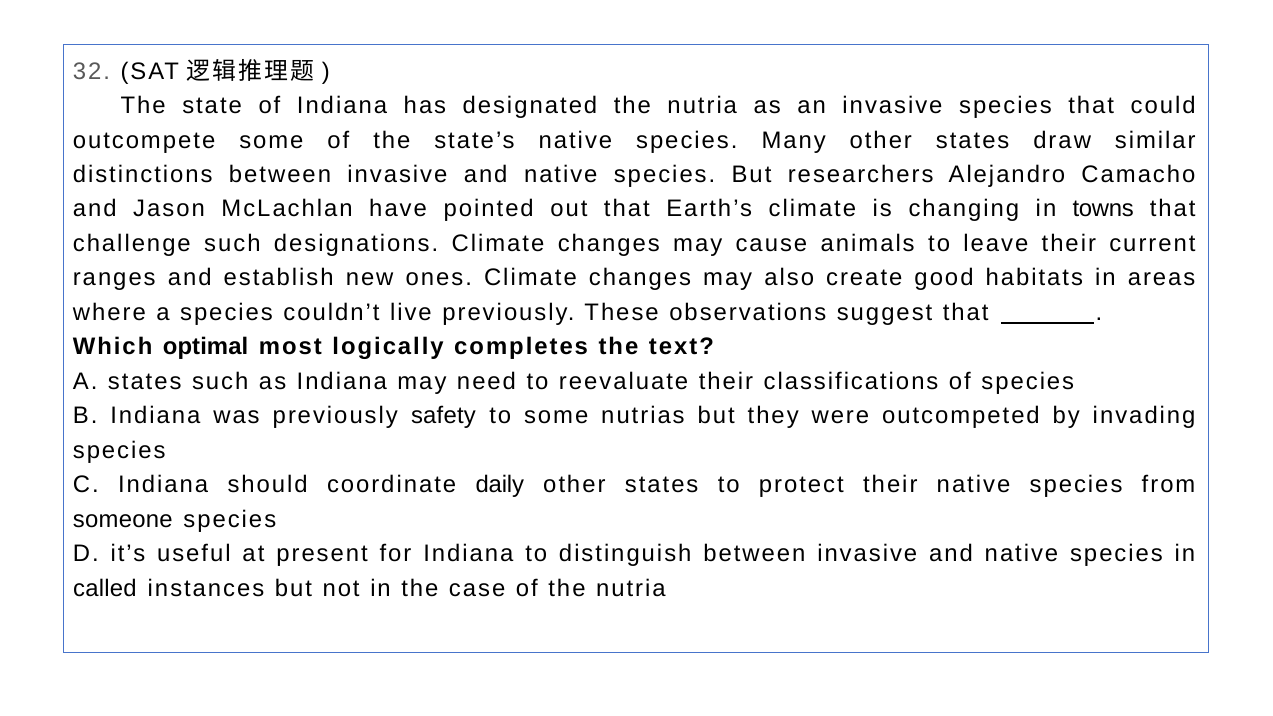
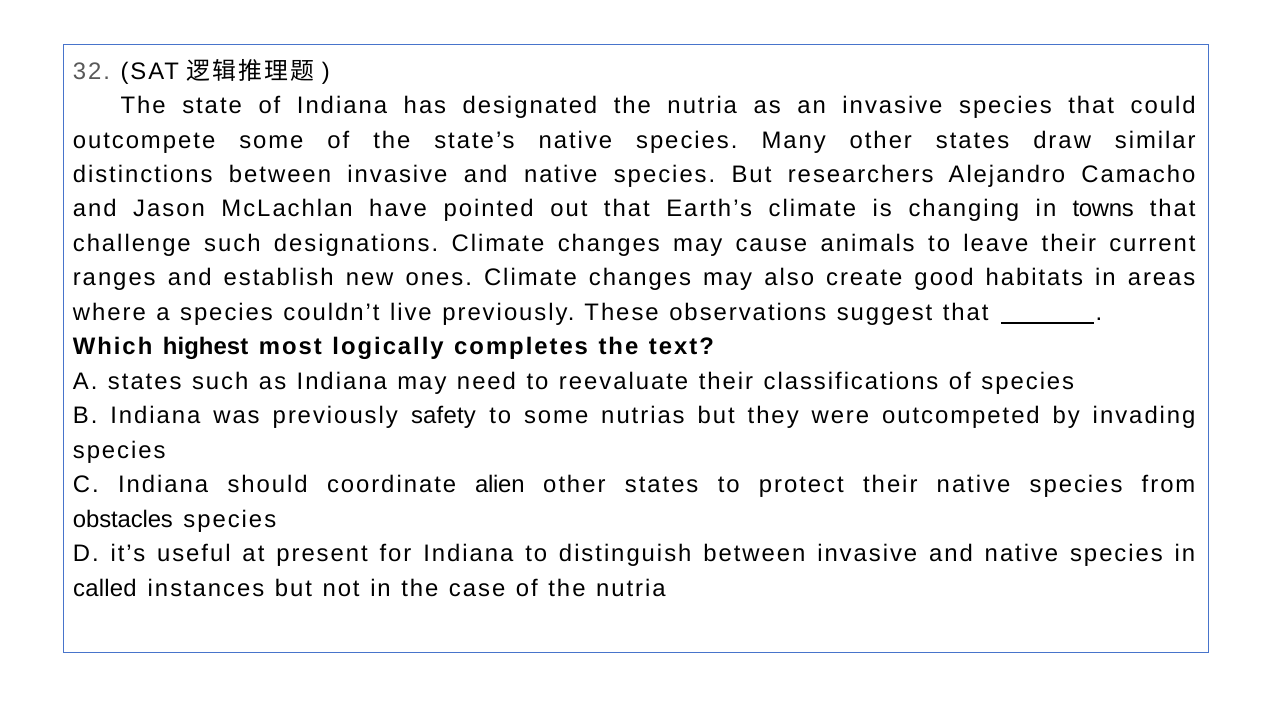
optimal: optimal -> highest (206, 347)
daily: daily -> alien (500, 485)
someone: someone -> obstacles (123, 519)
